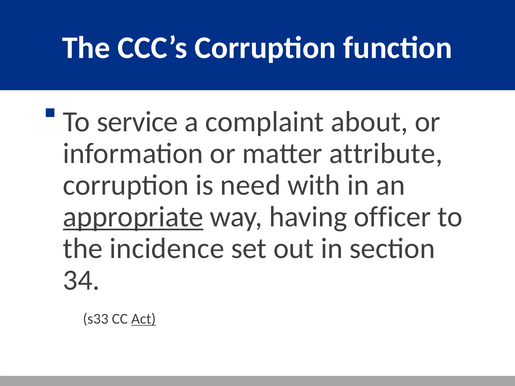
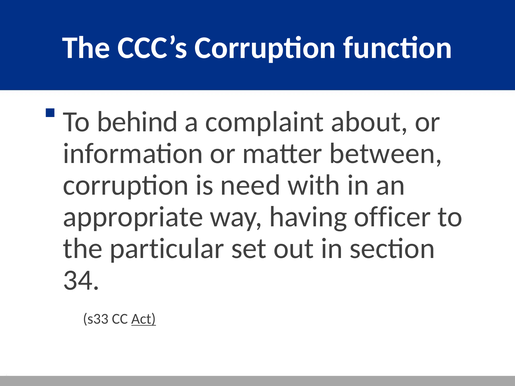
service: service -> behind (137, 122)
attribute: attribute -> between (386, 154)
appropriate underline: present -> none (133, 217)
incidence: incidence -> particular (167, 249)
